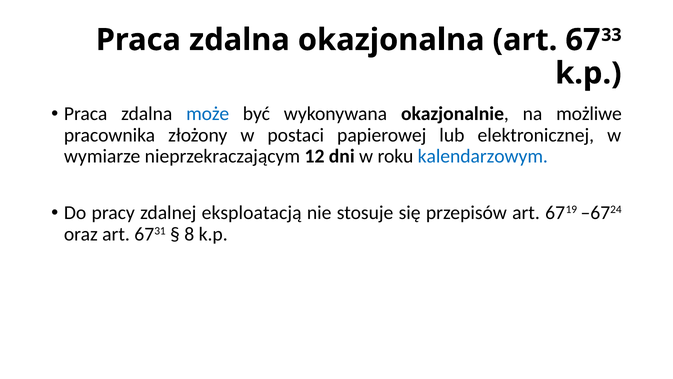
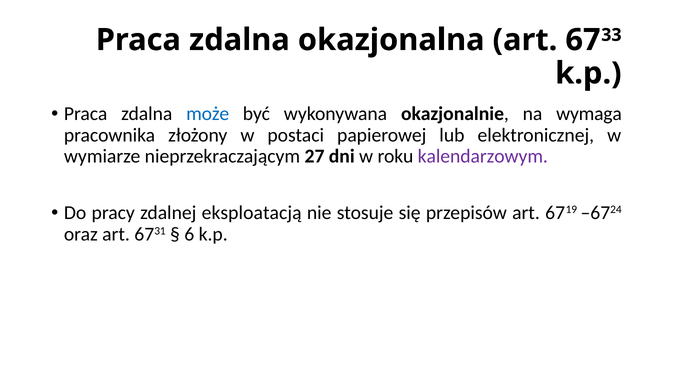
możliwe: możliwe -> wymaga (589, 114)
12: 12 -> 27 (315, 156)
kalendarzowym colour: blue -> purple (483, 156)
8: 8 -> 6 (189, 234)
